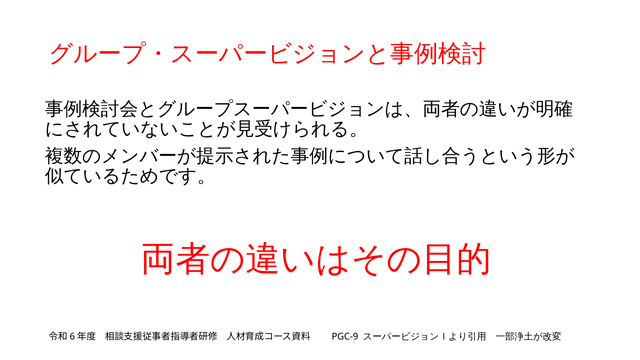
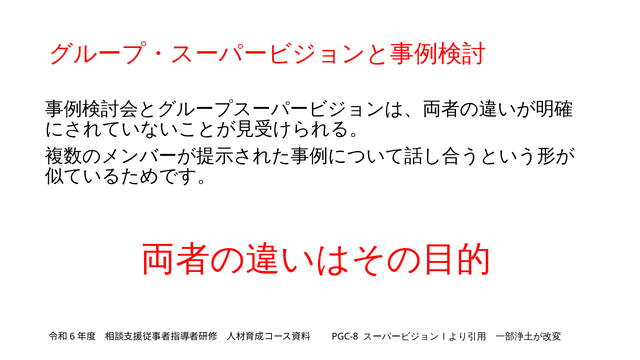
PGC-9: PGC-9 -> PGC-8 (345, 337)
